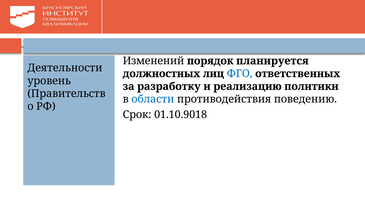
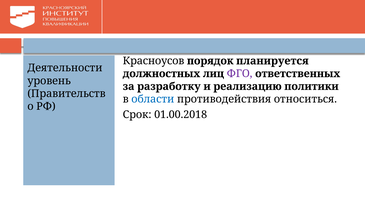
Изменений: Изменений -> Красноусов (153, 61)
ФГО colour: blue -> purple (240, 74)
поведению: поведению -> относиться (305, 99)
01.10.9018: 01.10.9018 -> 01.00.2018 (181, 115)
